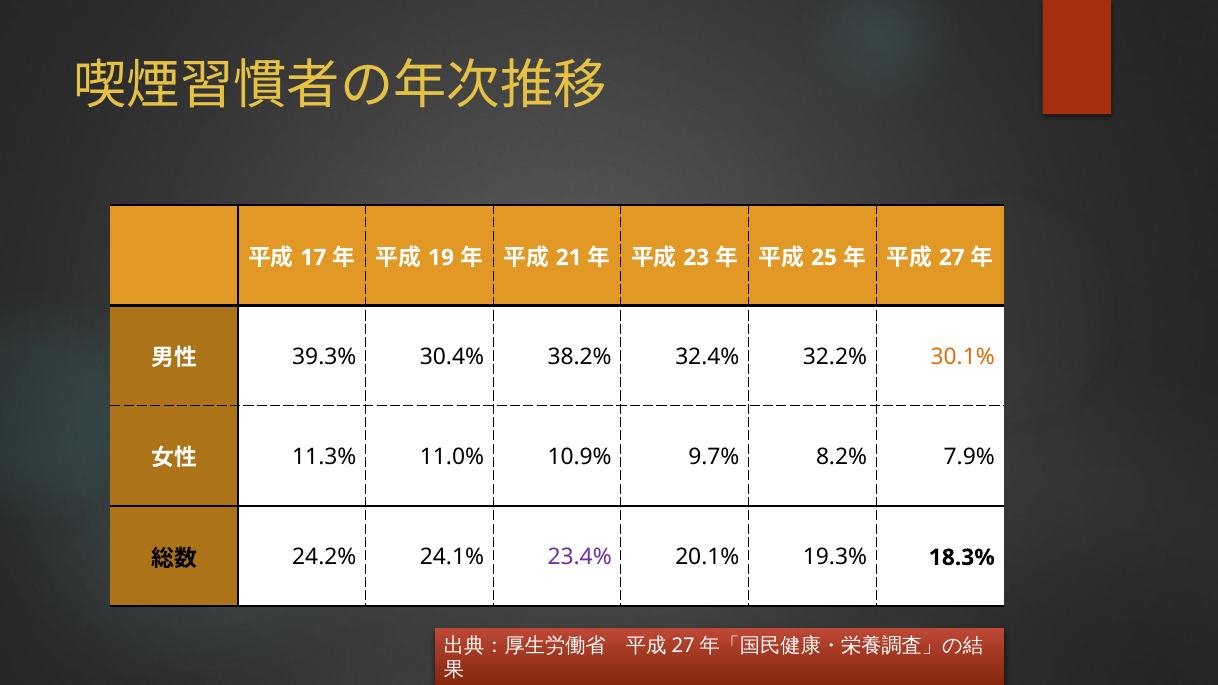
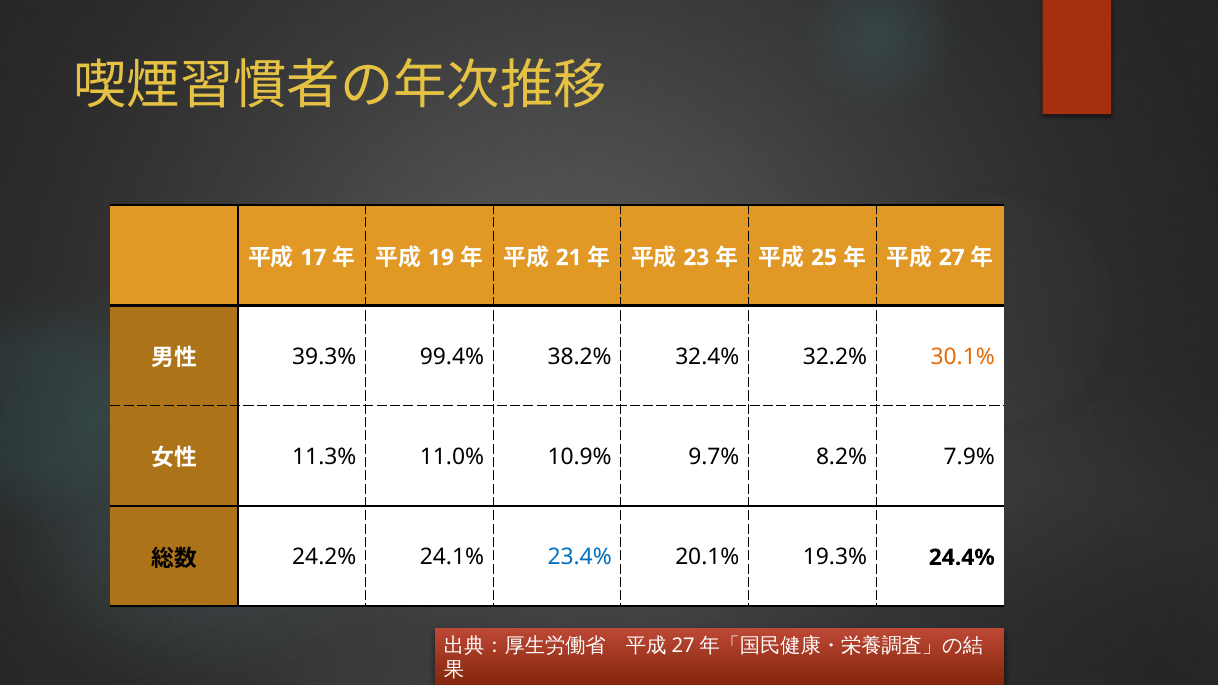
30.4%: 30.4% -> 99.4% (452, 357)
23.4% colour: purple -> blue (580, 558)
18.3%: 18.3% -> 24.4% (962, 558)
